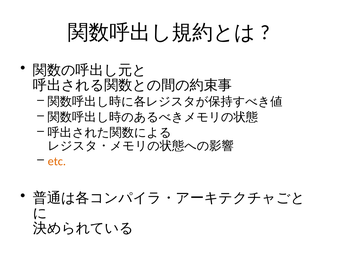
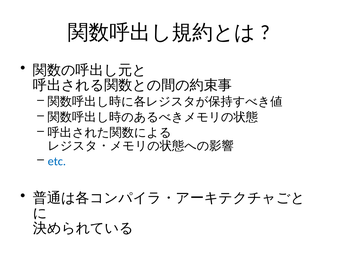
etc colour: orange -> blue (57, 162)
